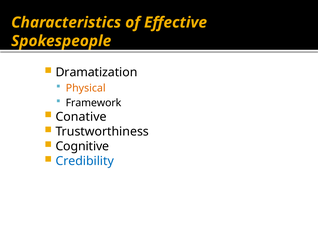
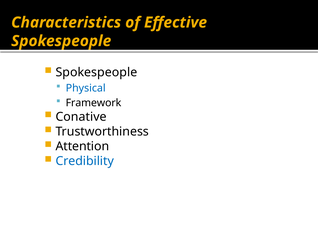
Dramatization: Dramatization -> Spokespeople (96, 72)
Physical colour: orange -> blue (86, 88)
Cognitive: Cognitive -> Attention (82, 147)
